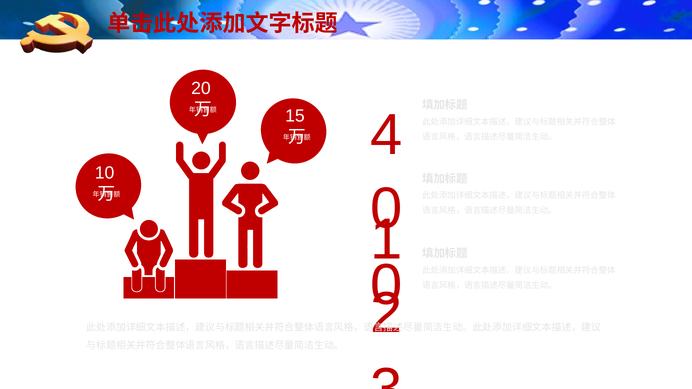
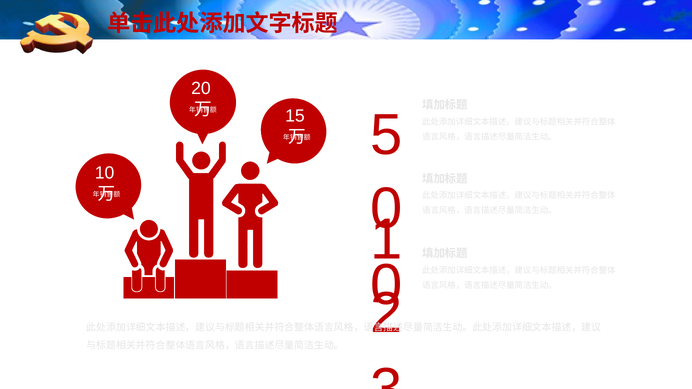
4: 4 -> 5 (386, 135)
